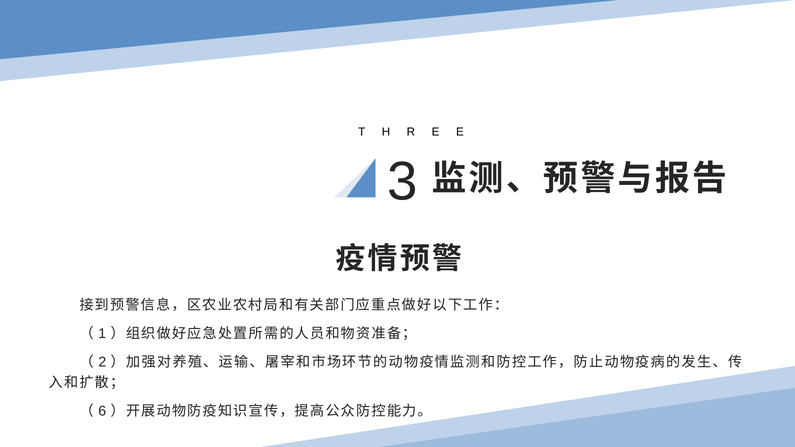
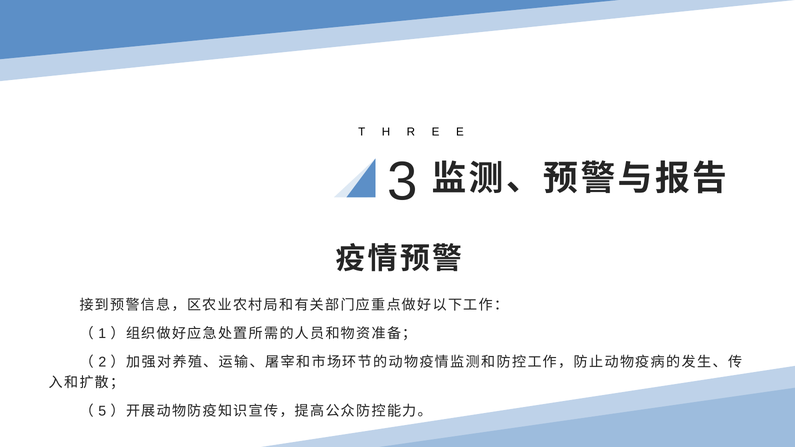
6: 6 -> 5 (102, 411)
